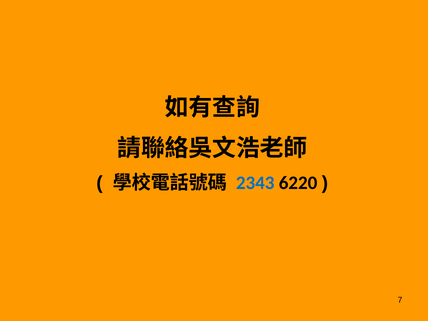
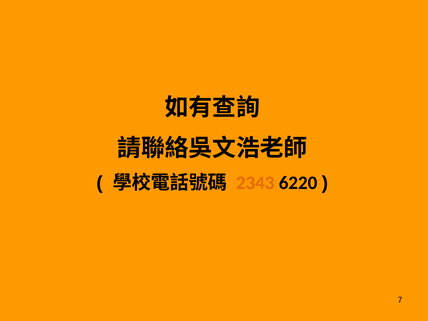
2343 colour: blue -> orange (255, 183)
